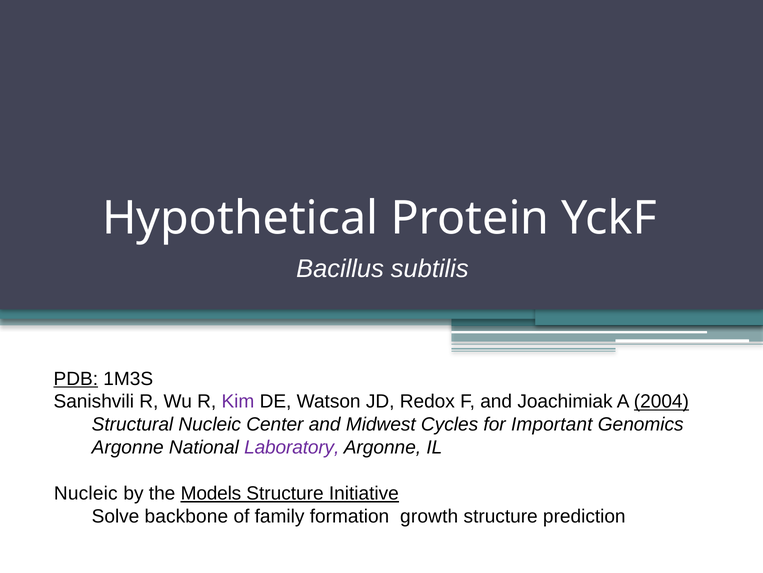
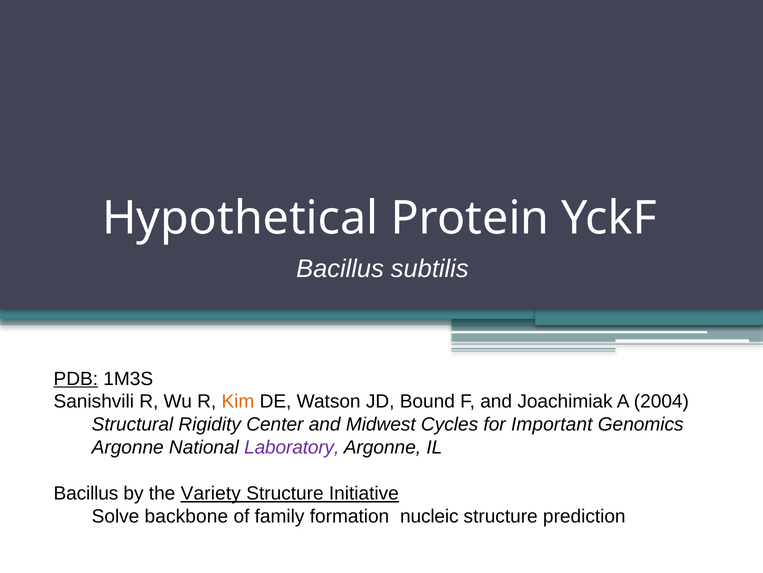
Kim colour: purple -> orange (238, 401)
Redox: Redox -> Bound (427, 401)
2004 underline: present -> none (661, 401)
Structural Nucleic: Nucleic -> Rigidity (210, 424)
Nucleic: Nucleic -> Bacillus (86, 493)
Models: Models -> Variety (211, 493)
growth: growth -> nucleic (429, 516)
